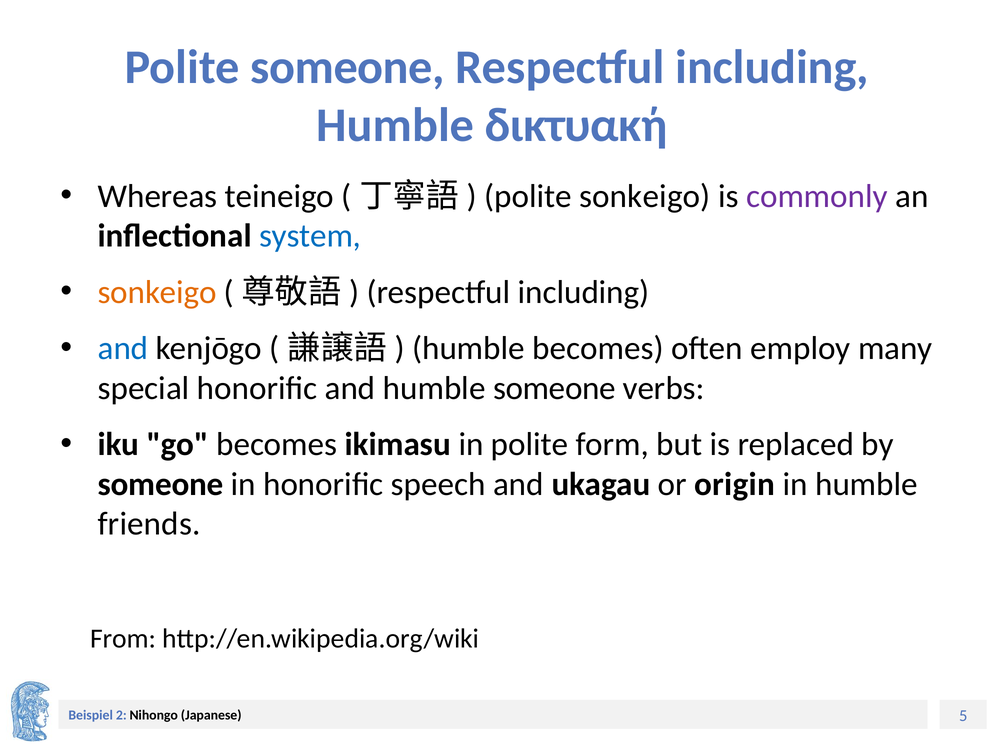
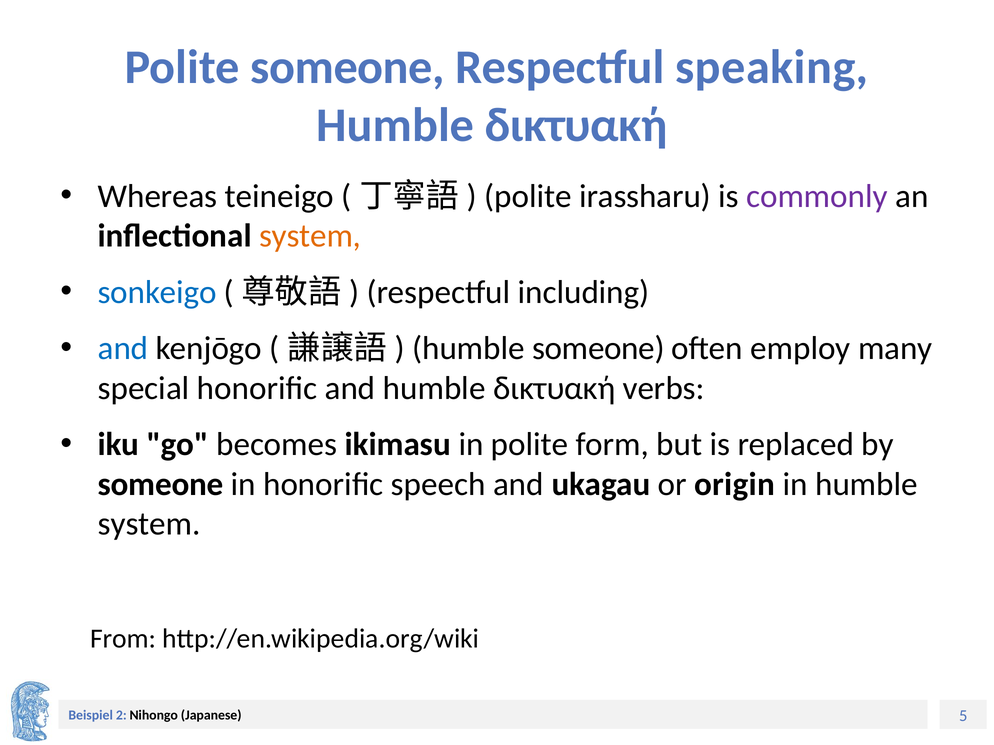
including: including -> speaking (772, 67)
polite sonkeigo: sonkeigo -> irassharu (645, 196)
system colour: blue -> orange (310, 236)
sonkeigo colour: orange -> blue (157, 292)
humble becomes: becomes -> someone (598, 349)
and humble someone: someone -> δικτυακή (554, 389)
friends: friends -> system (149, 524)
